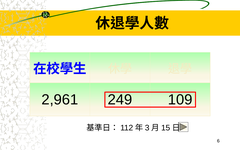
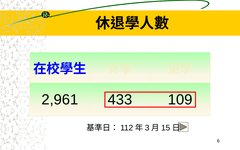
249: 249 -> 433 (120, 100)
